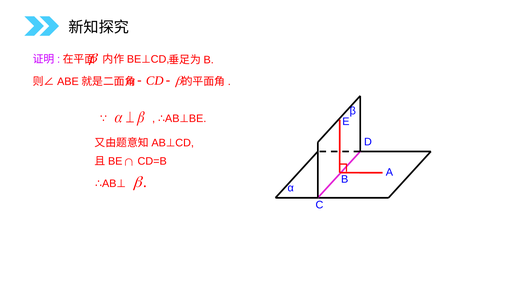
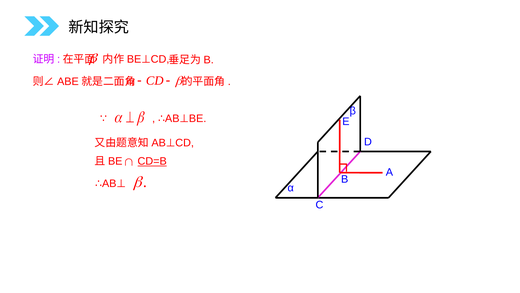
CD=B underline: none -> present (152, 161)
